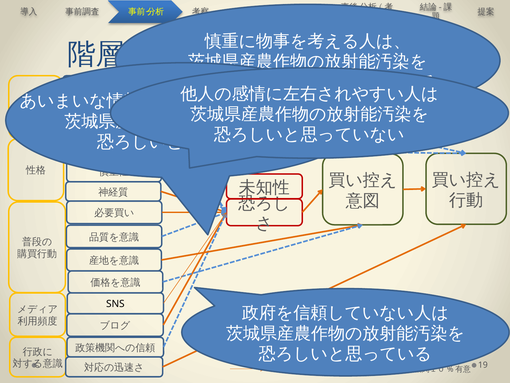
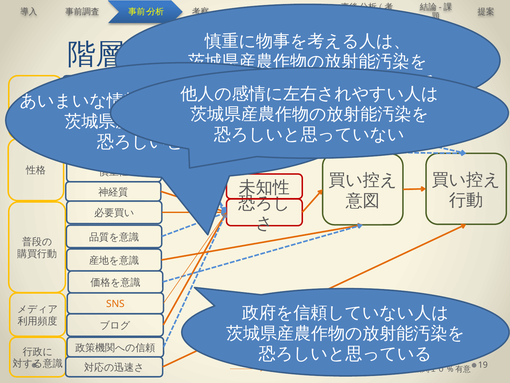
SNS colour: black -> orange (115, 304)
